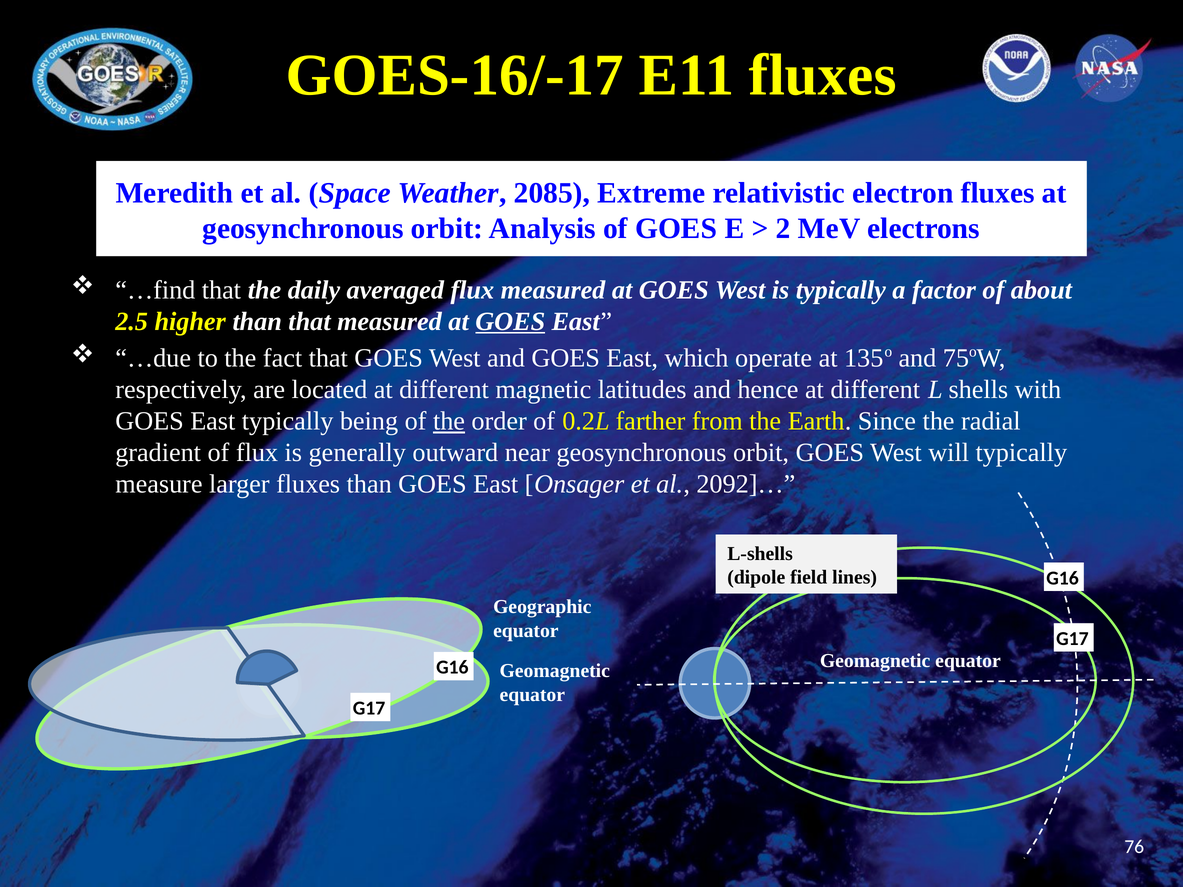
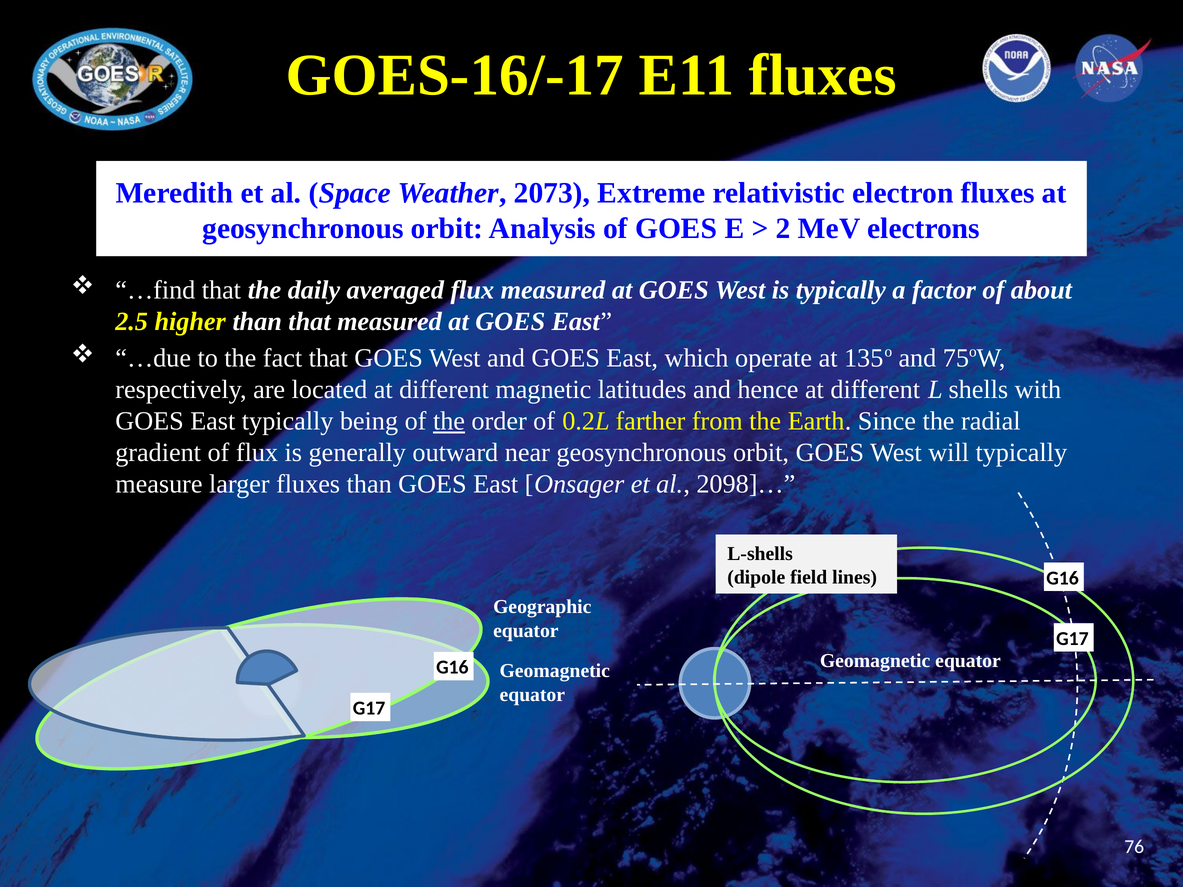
2085: 2085 -> 2073 (552, 193)
GOES underline: present -> none (510, 322)
2092]…: 2092]… -> 2098]… (746, 484)
